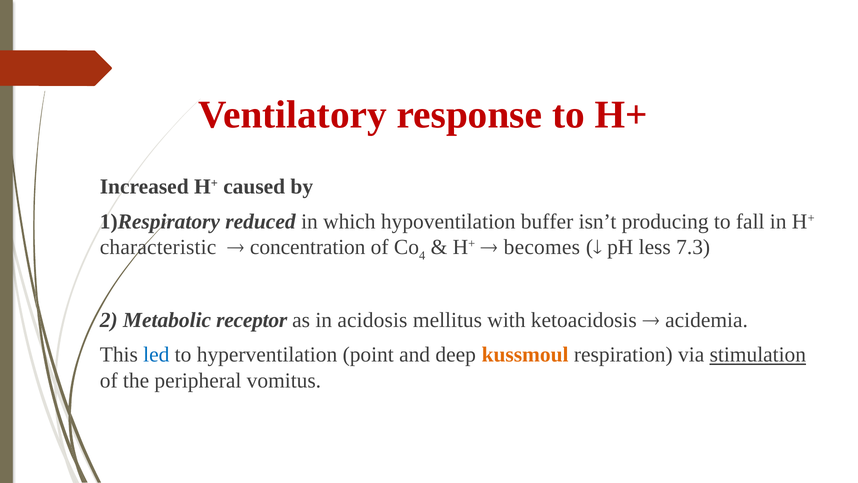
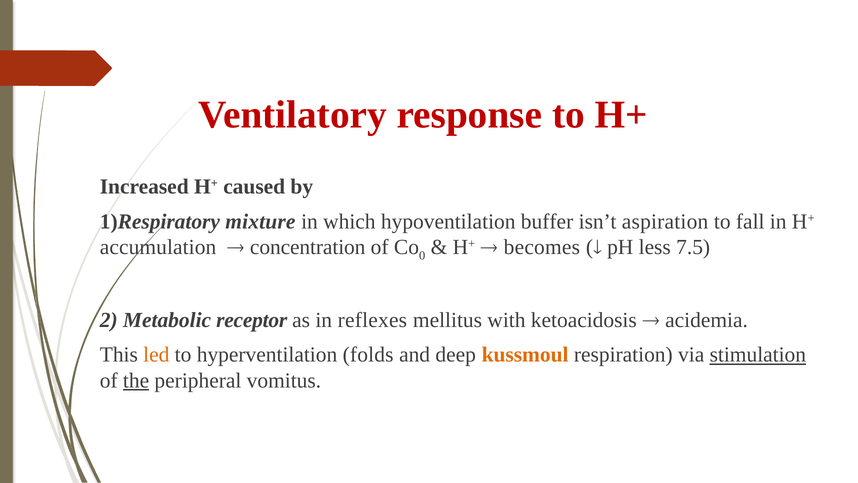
reduced: reduced -> mixture (260, 221)
producing: producing -> aspiration (665, 221)
characteristic: characteristic -> accumulation (158, 247)
4: 4 -> 0 (422, 255)
7.3: 7.3 -> 7.5 (693, 247)
acidosis: acidosis -> reflexes (372, 320)
led colour: blue -> orange (156, 355)
point: point -> folds (368, 355)
the underline: none -> present (136, 380)
